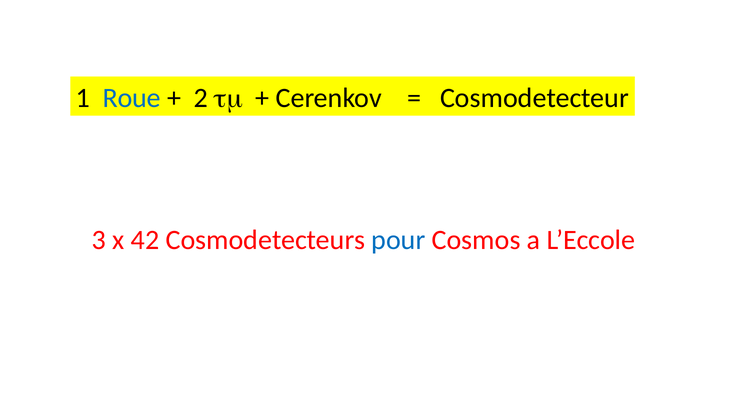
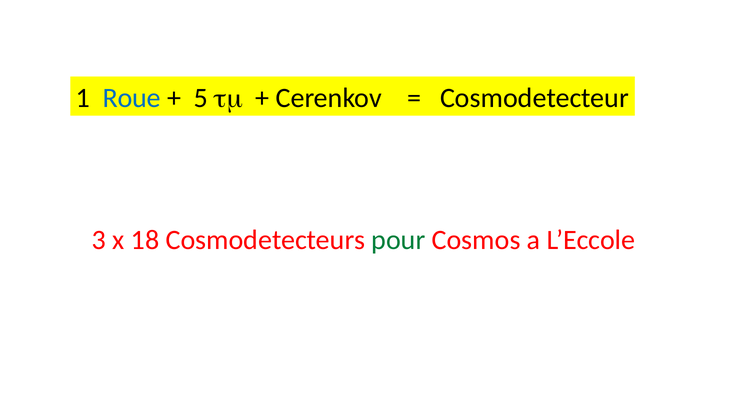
2: 2 -> 5 (201, 98)
42: 42 -> 18 (145, 241)
pour colour: blue -> green (398, 241)
